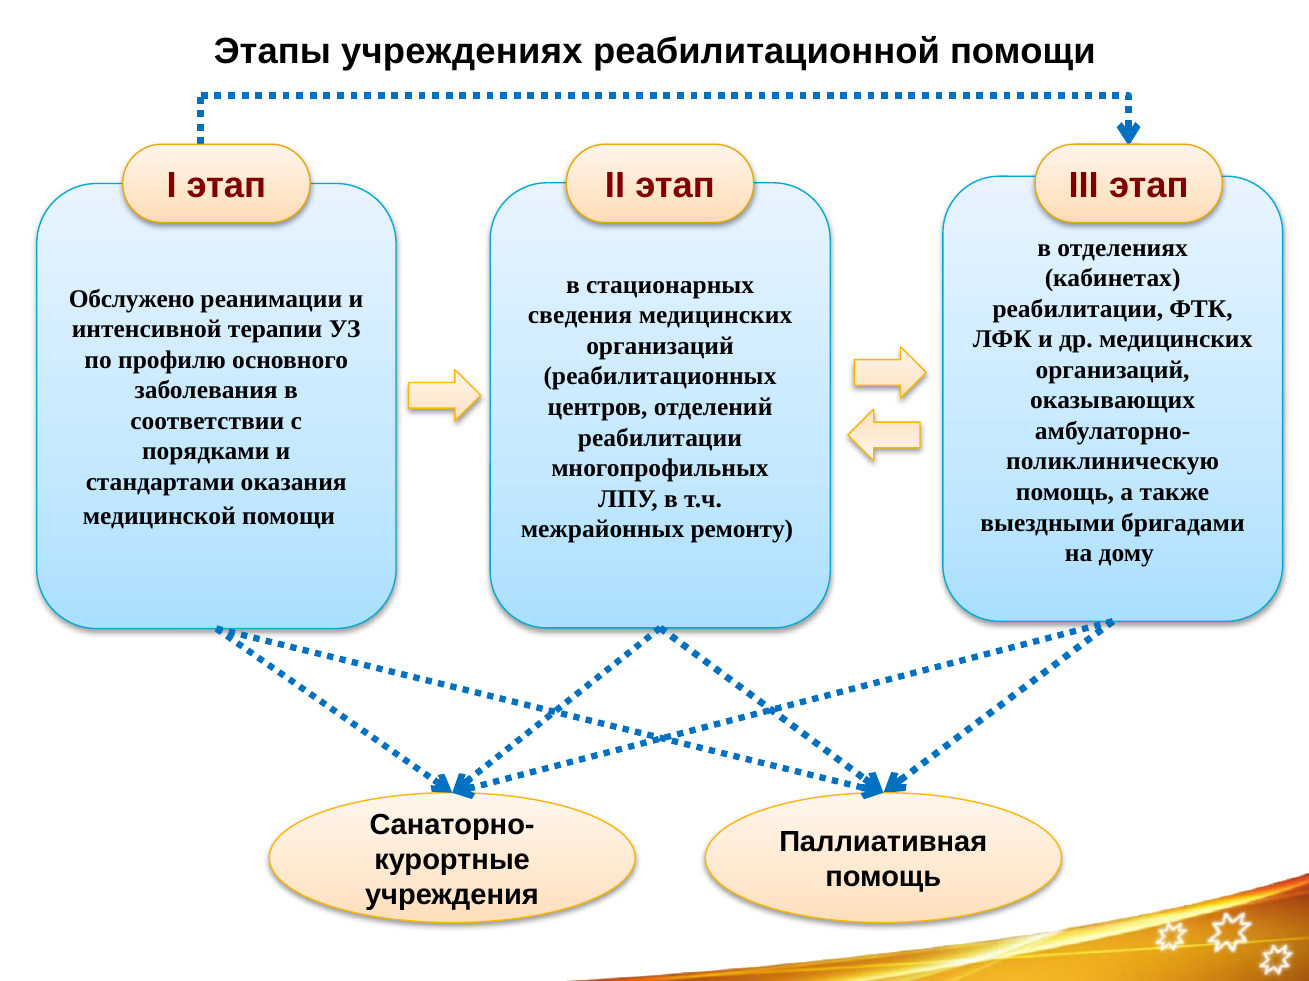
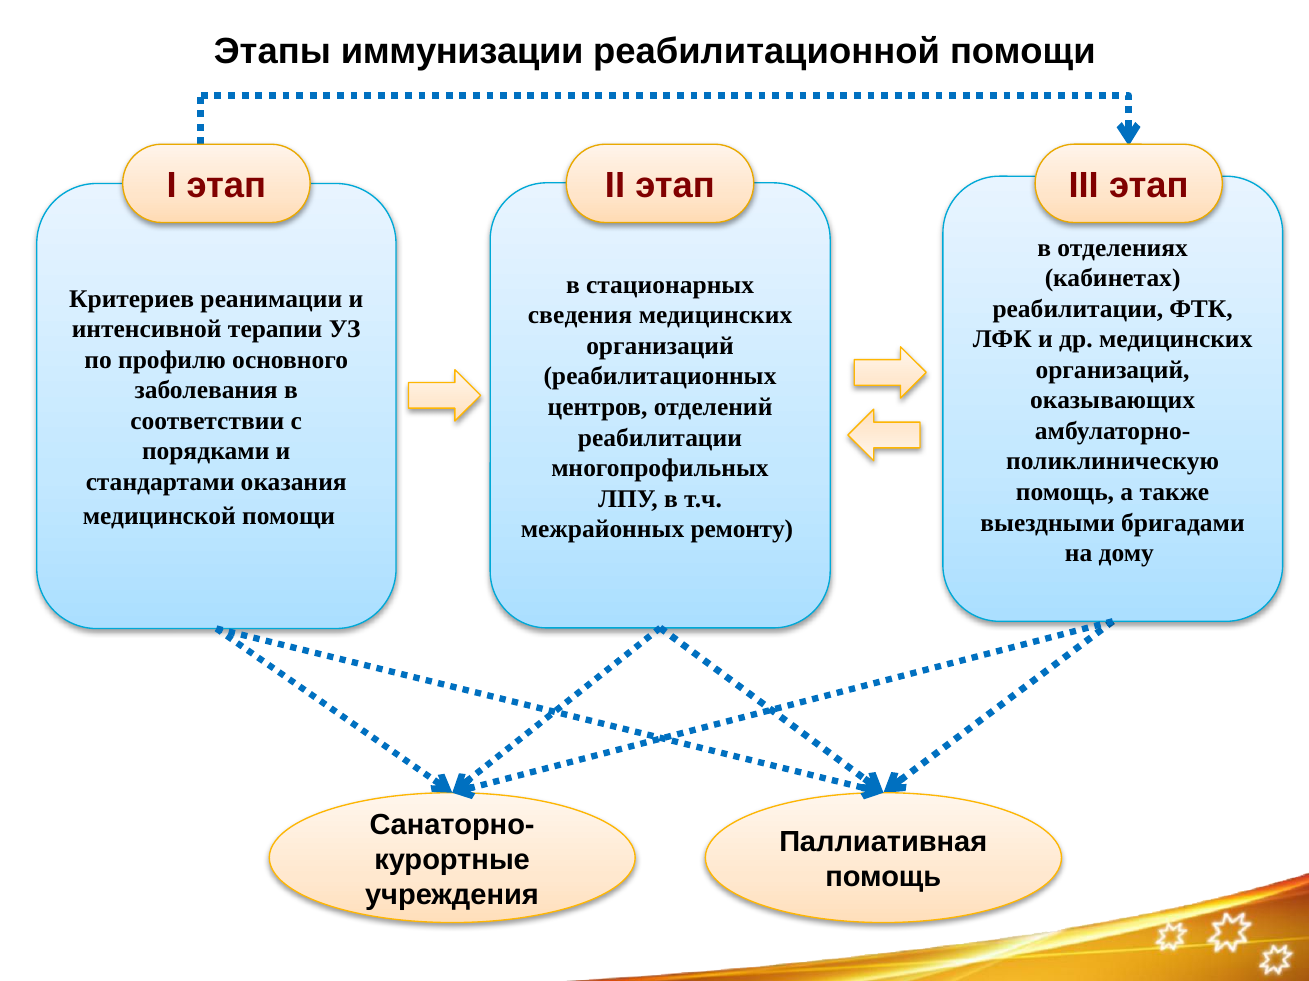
учреждениях: учреждениях -> иммунизации (462, 51)
Обслужено: Обслужено -> Критериев (132, 299)
